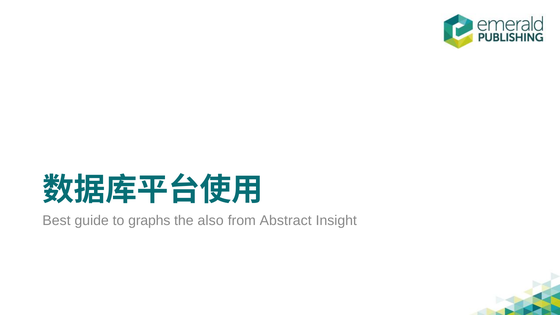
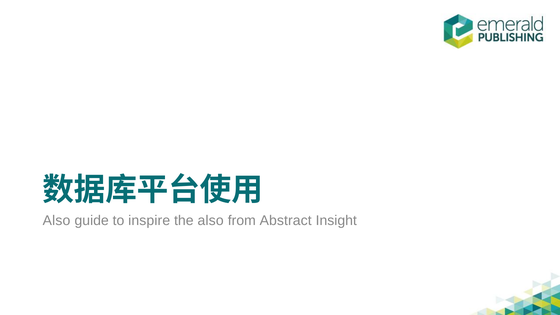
Best: Best -> Also (56, 220)
graphs: graphs -> inspire (149, 220)
